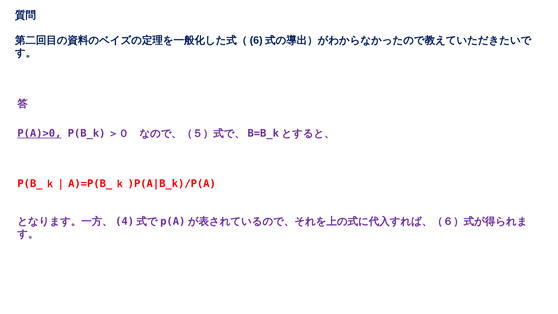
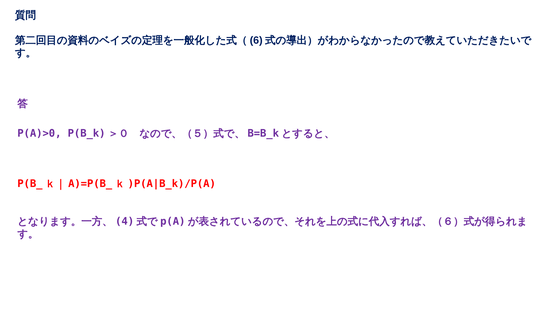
P(A)>0 underline: present -> none (39, 133)
